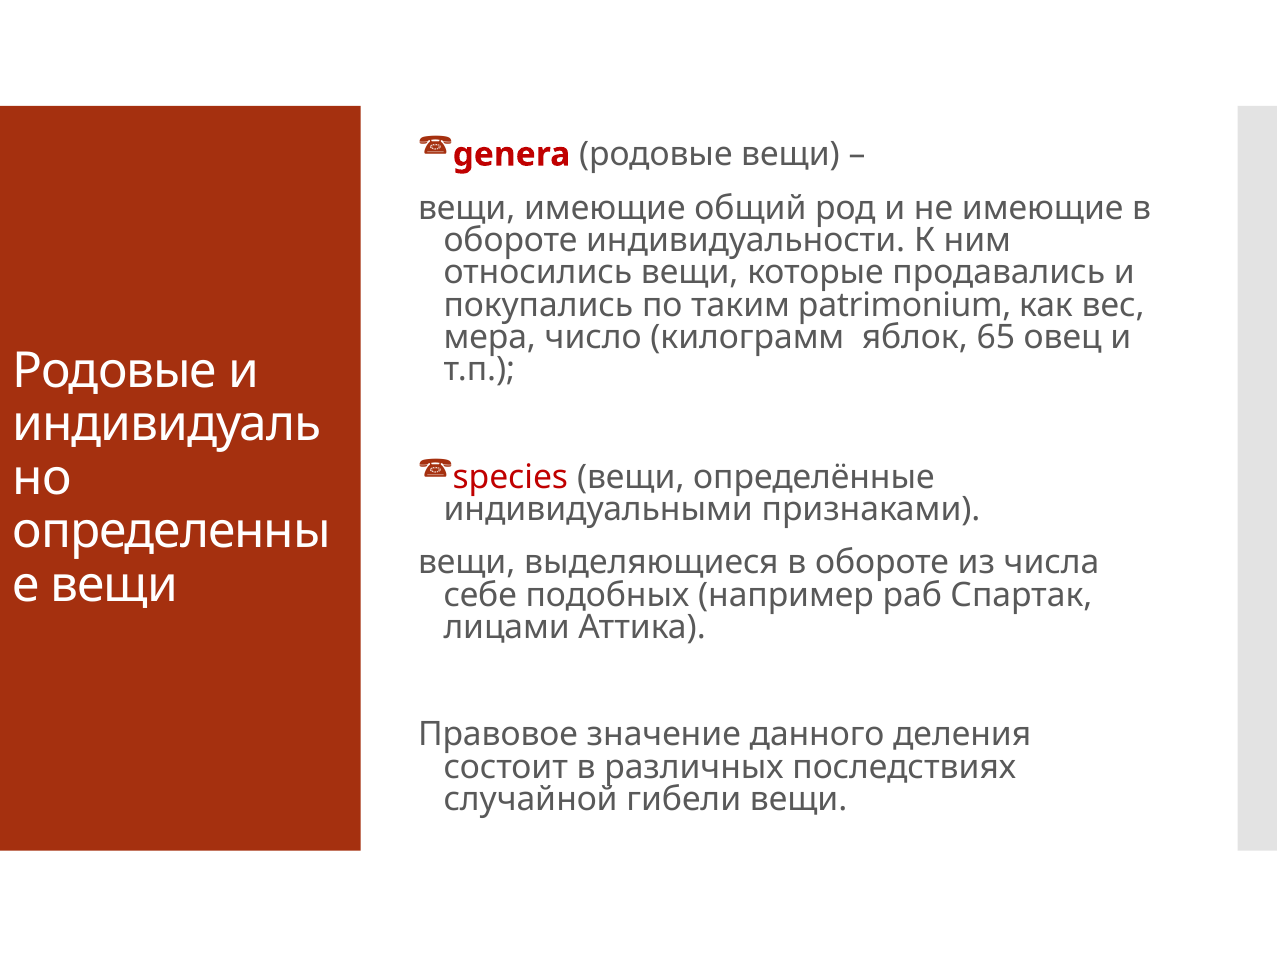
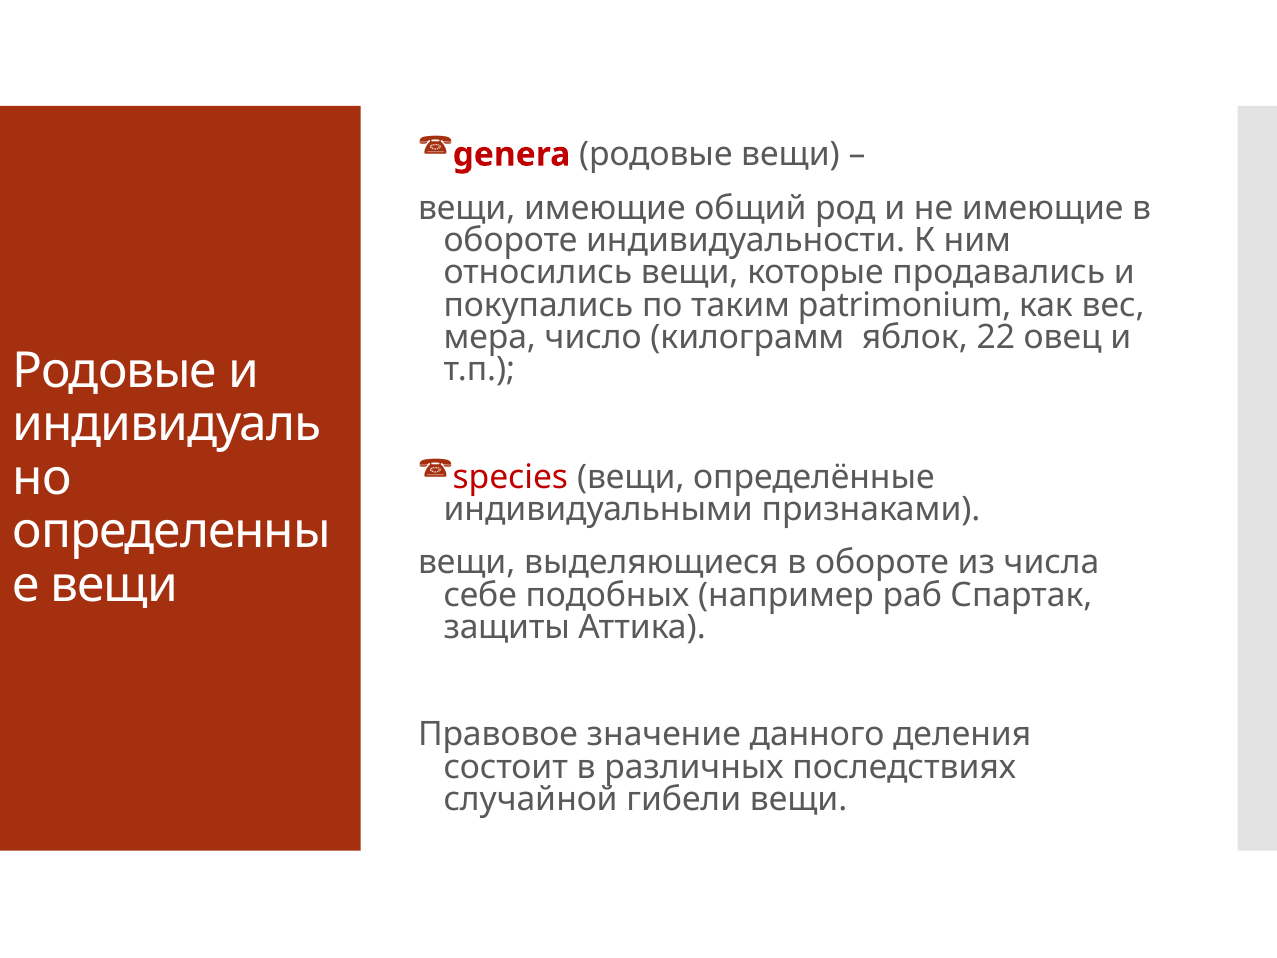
65: 65 -> 22 (996, 337)
лицами: лицами -> защиты (507, 627)
